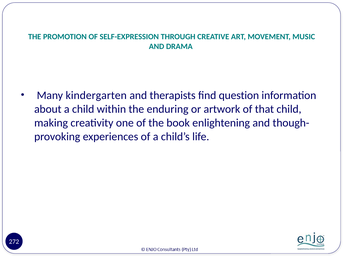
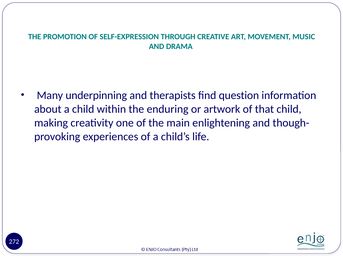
kindergarten: kindergarten -> underpinning (96, 96)
book: book -> main (178, 123)
